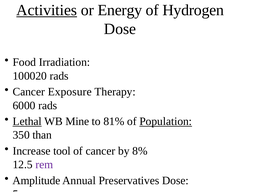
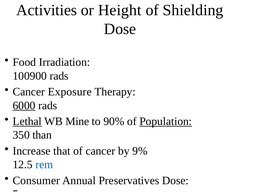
Activities underline: present -> none (47, 10)
Energy: Energy -> Height (120, 10)
Hydrogen: Hydrogen -> Shielding (193, 10)
100020: 100020 -> 100900 (30, 76)
6000 underline: none -> present (24, 105)
81%: 81% -> 90% (114, 121)
tool: tool -> that (62, 151)
8%: 8% -> 9% (140, 151)
rem colour: purple -> blue (44, 165)
Amplitude: Amplitude -> Consumer (36, 181)
